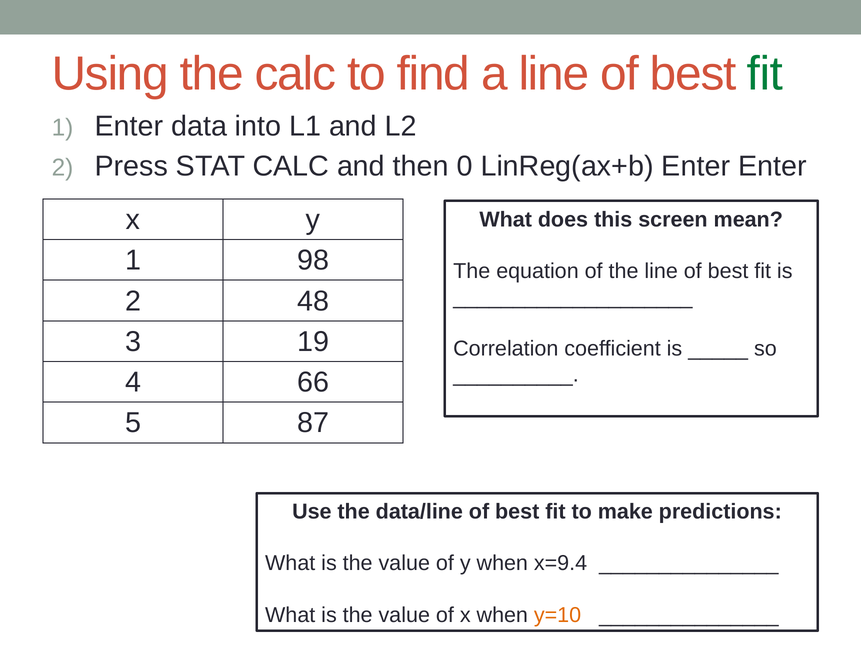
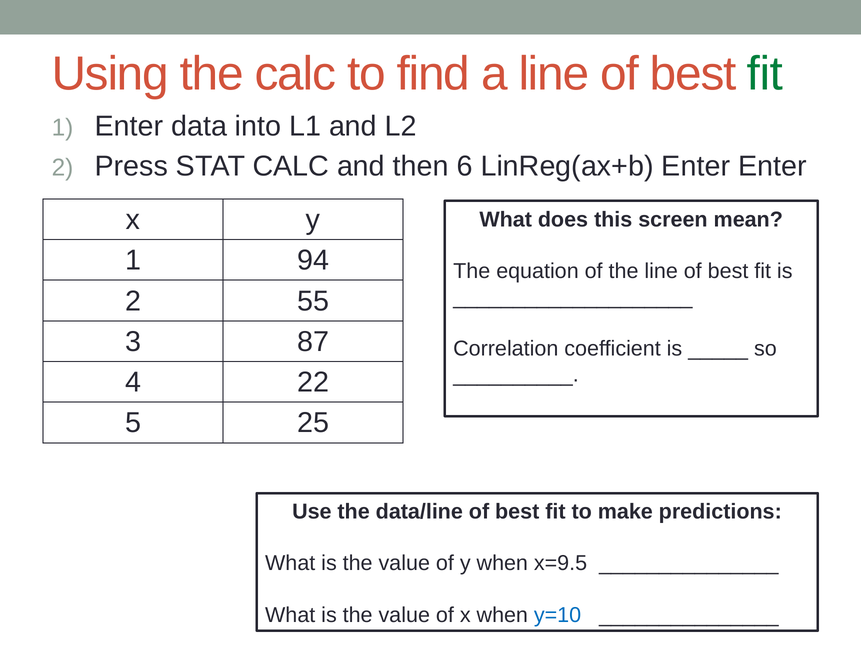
0: 0 -> 6 (465, 166)
98: 98 -> 94 (313, 260)
48: 48 -> 55 (313, 301)
19: 19 -> 87 (313, 342)
66: 66 -> 22 (313, 382)
87: 87 -> 25 (313, 423)
x=9.4: x=9.4 -> x=9.5 (561, 563)
y=10 colour: orange -> blue (558, 615)
